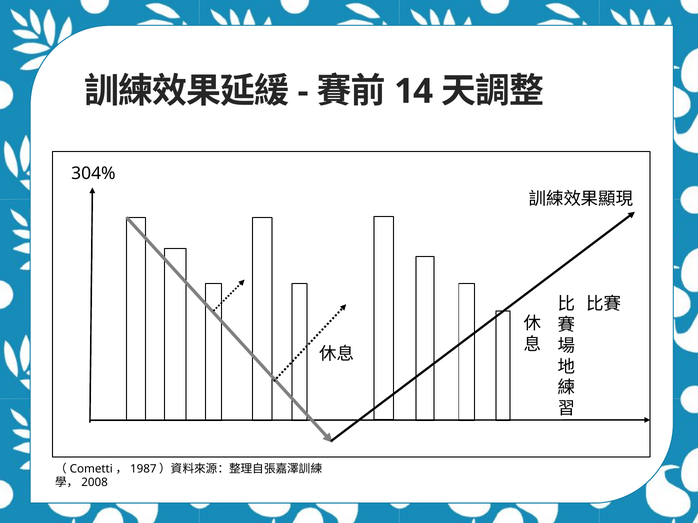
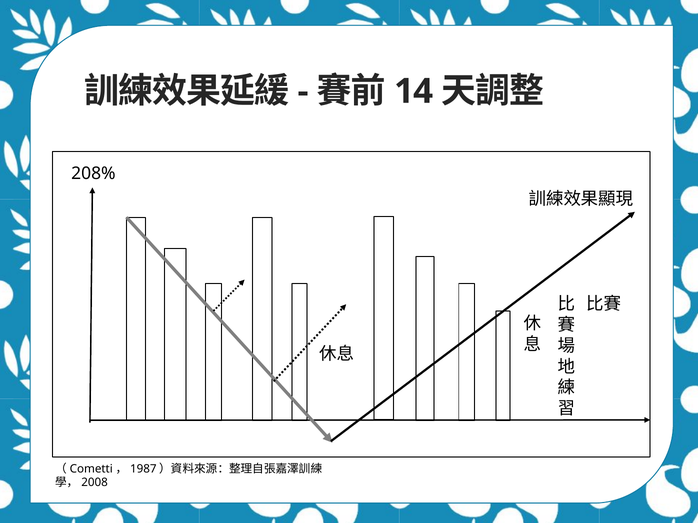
304%: 304% -> 208% (93, 174)
